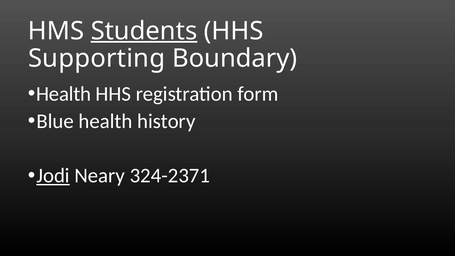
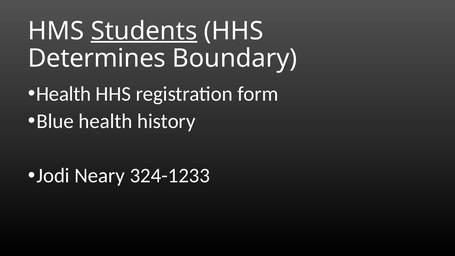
Supporting: Supporting -> Determines (97, 59)
Jodi underline: present -> none (53, 176)
324-2371: 324-2371 -> 324-1233 (170, 176)
